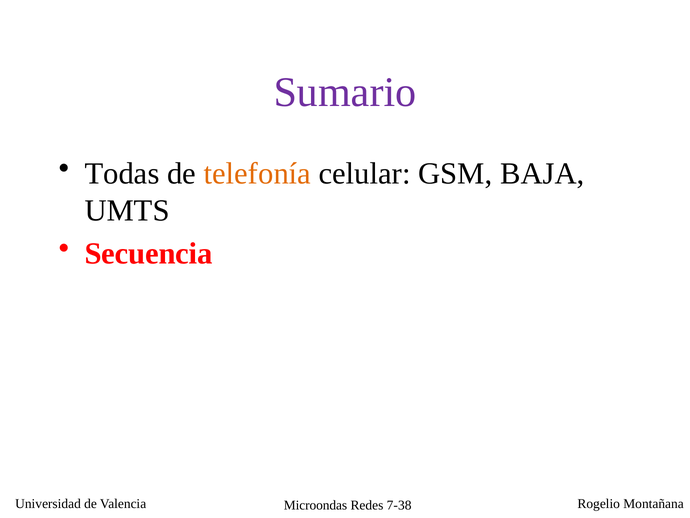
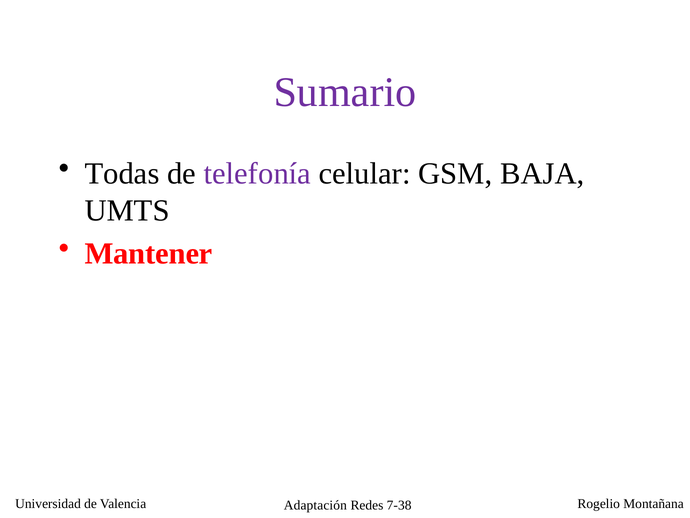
telefonía colour: orange -> purple (257, 173)
Secuencia: Secuencia -> Mantener (149, 253)
Microondas: Microondas -> Adaptación (315, 505)
